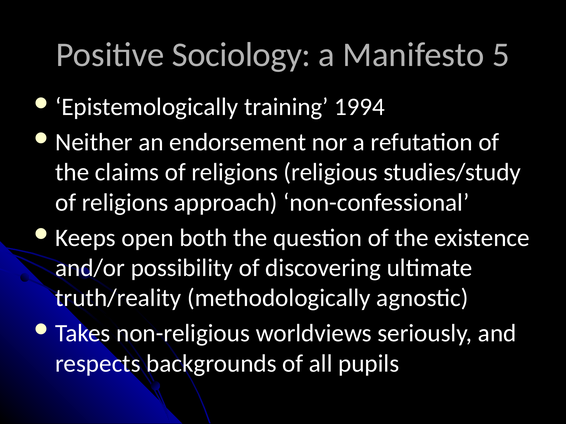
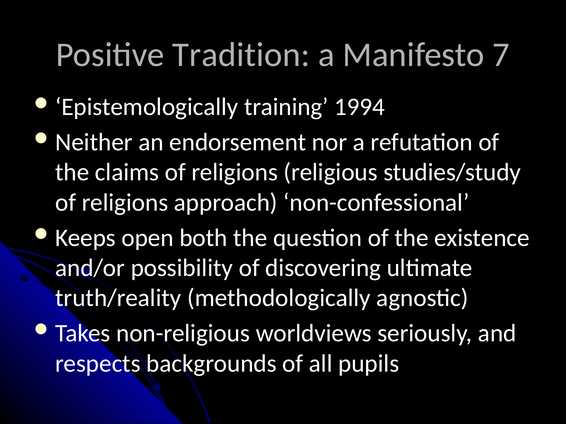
Sociology: Sociology -> Tradition (241, 55)
5: 5 -> 7 (501, 55)
